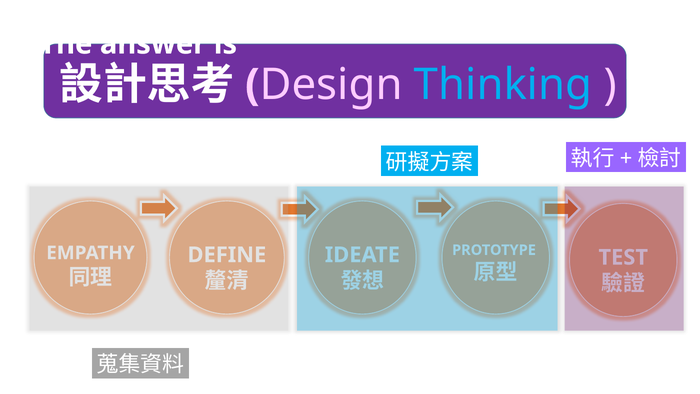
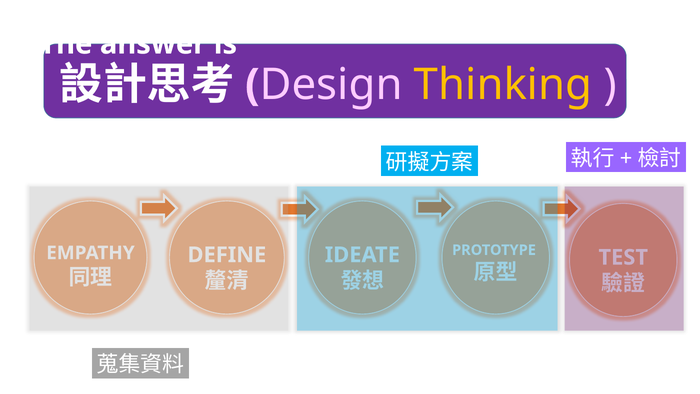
Thinking colour: light blue -> yellow (503, 85)
